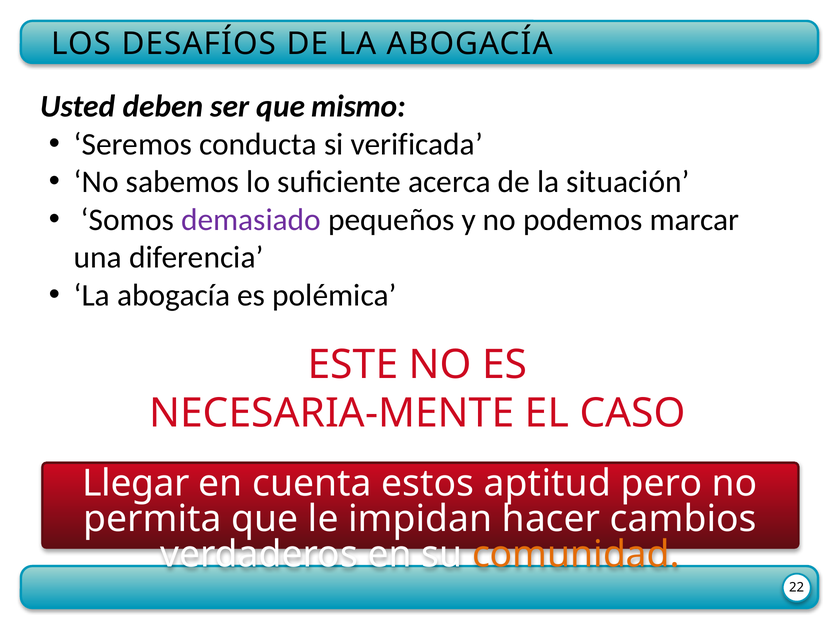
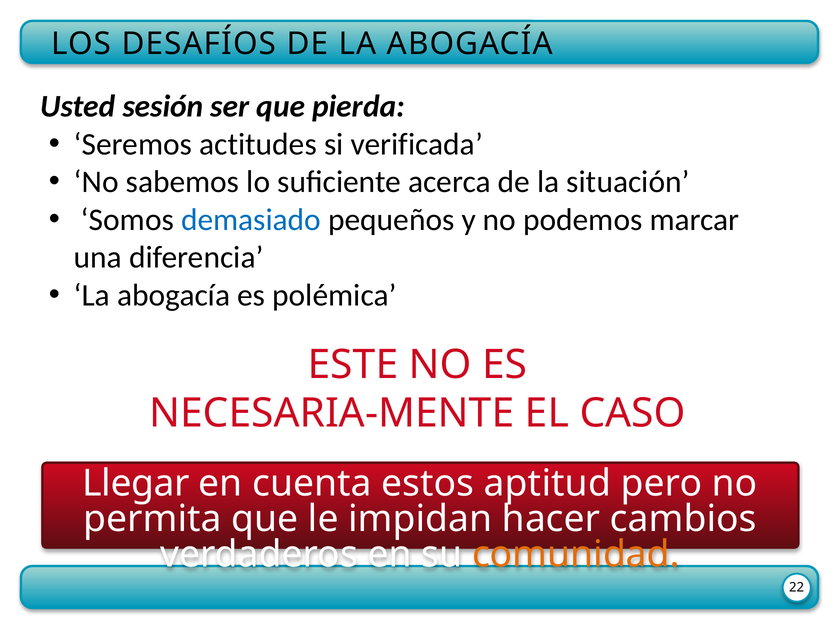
deben: deben -> sesión (163, 107)
mismo: mismo -> pierda (359, 107)
conducta: conducta -> actitudes (258, 144)
demasiado colour: purple -> blue (251, 220)
